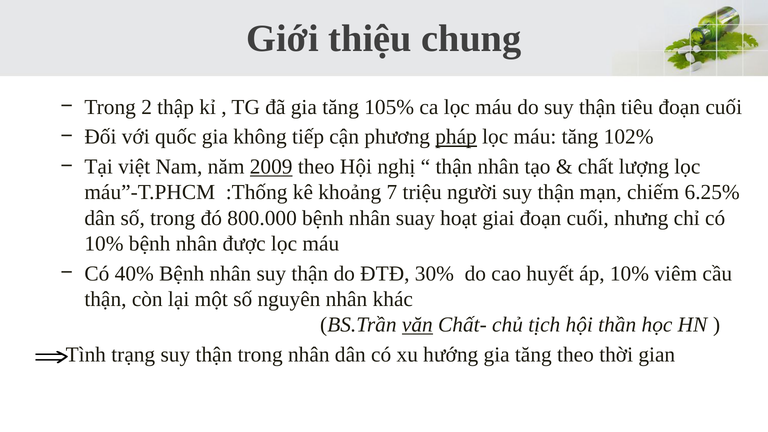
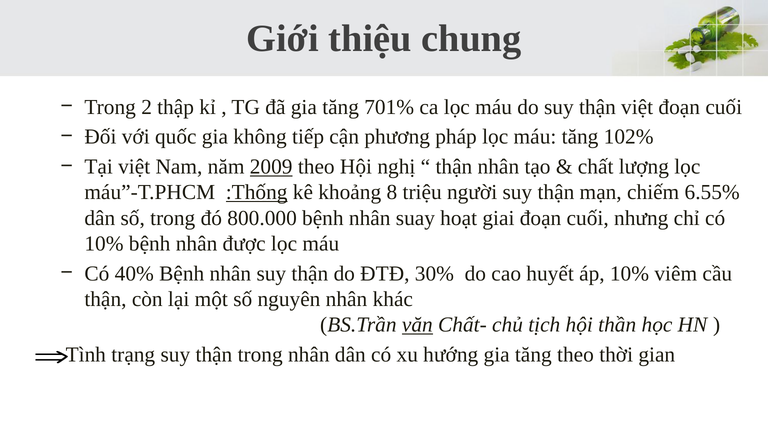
105%: 105% -> 701% (389, 107)
thận tiêu: tiêu -> việt (637, 107)
pháp underline: present -> none (456, 137)
:Thống underline: none -> present (257, 192)
7: 7 -> 8 (392, 192)
6.25%: 6.25% -> 6.55% (712, 192)
